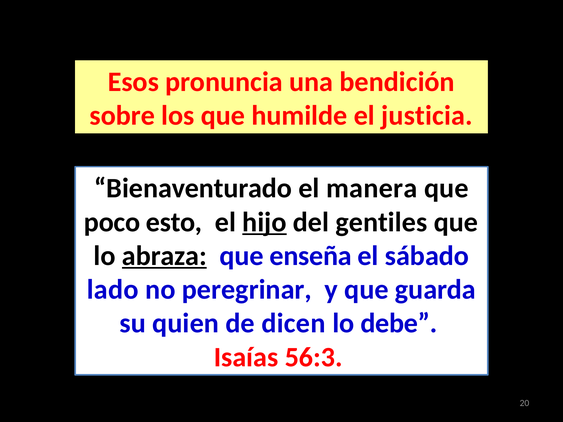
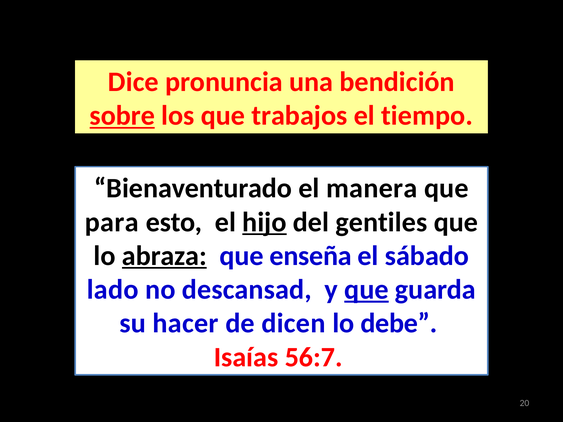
Esos: Esos -> Dice (133, 82)
sobre underline: none -> present (122, 116)
humilde: humilde -> trabajos (299, 116)
justicia: justicia -> tiempo (427, 116)
poco: poco -> para (112, 222)
peregrinar: peregrinar -> descansad (247, 290)
que underline: none -> present (366, 290)
quien: quien -> hacer (186, 324)
56:3: 56:3 -> 56:7 (314, 357)
